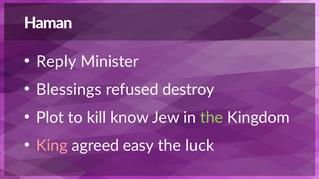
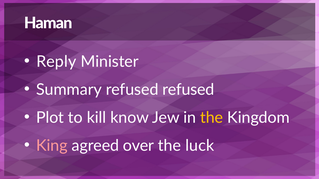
Blessings: Blessings -> Summary (69, 90)
refused destroy: destroy -> refused (188, 90)
the colour: light green -> yellow (212, 118)
easy: easy -> over (138, 146)
